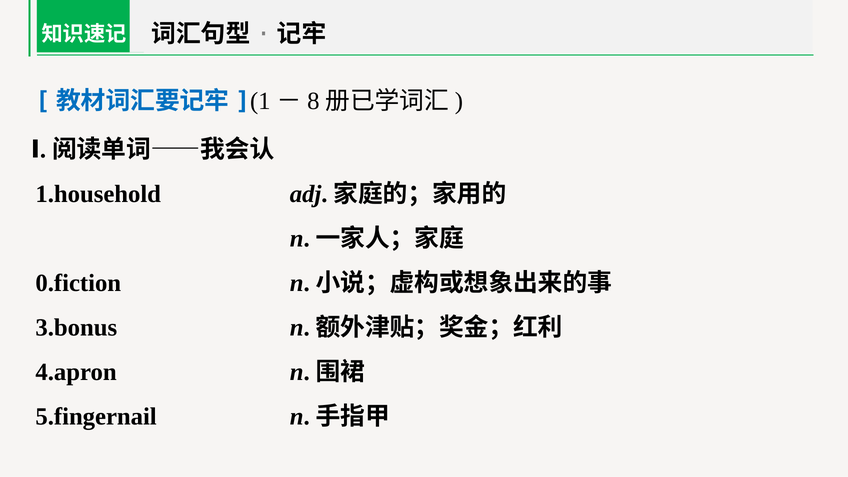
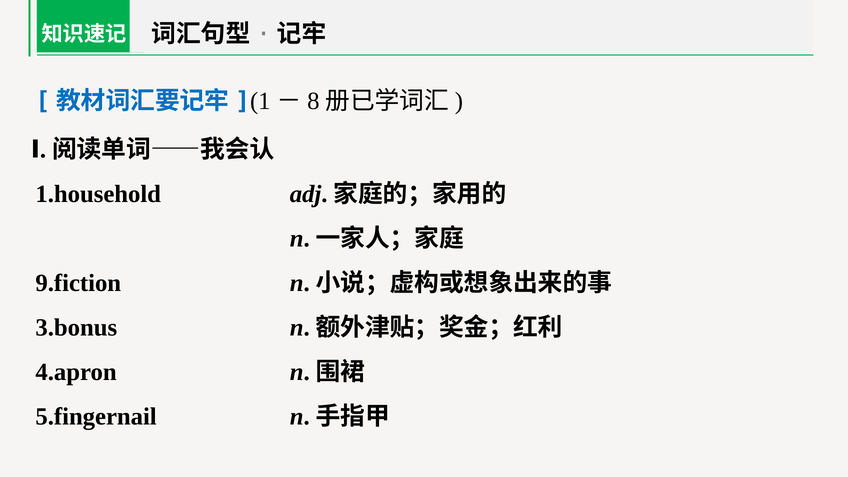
0.fiction: 0.fiction -> 9.fiction (78, 283)
